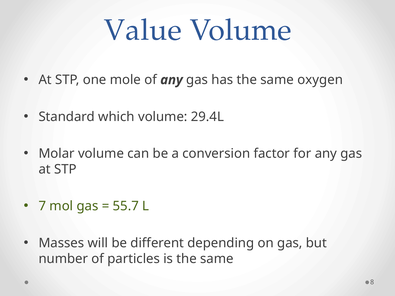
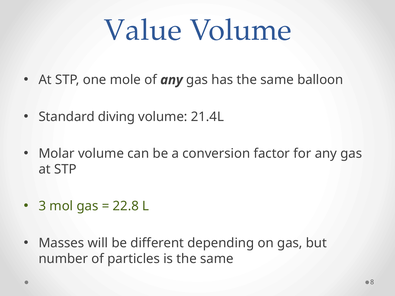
oxygen: oxygen -> balloon (320, 80)
which: which -> diving (116, 117)
29.4L: 29.4L -> 21.4L (207, 117)
7: 7 -> 3 (42, 206)
55.7: 55.7 -> 22.8 (126, 206)
